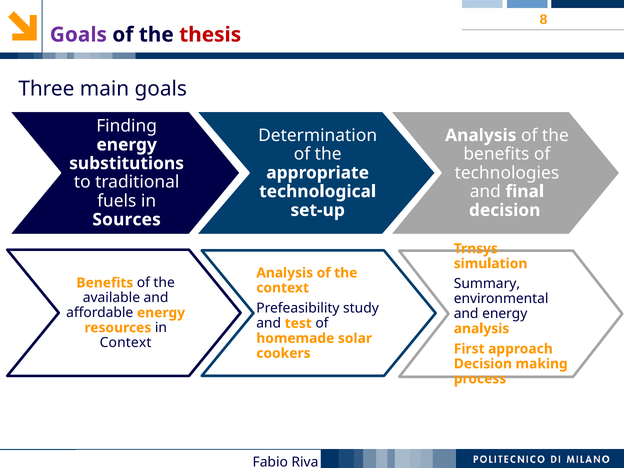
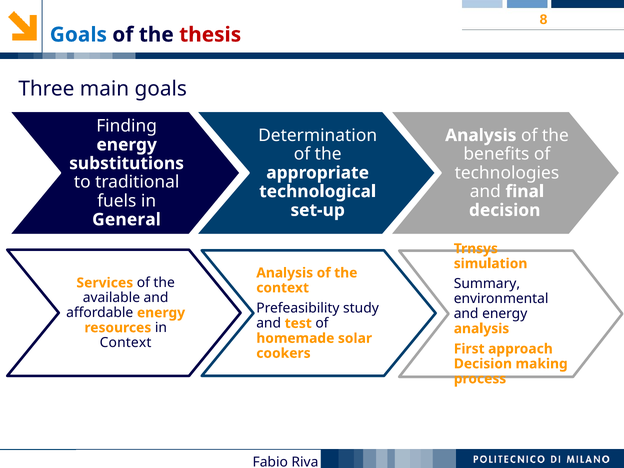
Goals colour: purple -> blue (78, 35)
Sources: Sources -> General (127, 220)
Benefits: Benefits -> Services (105, 283)
